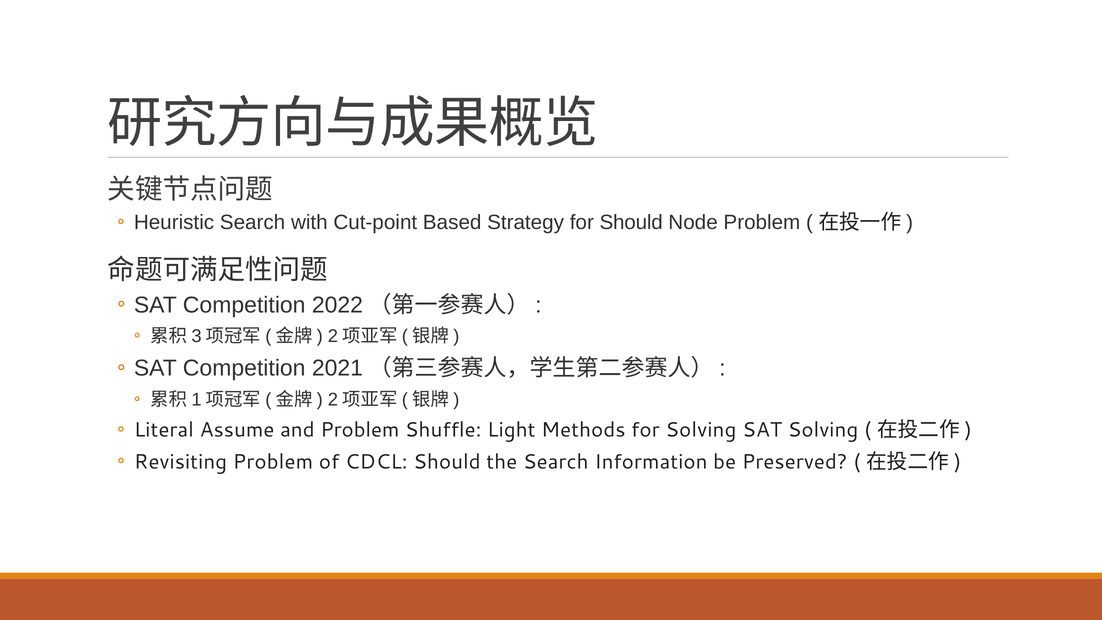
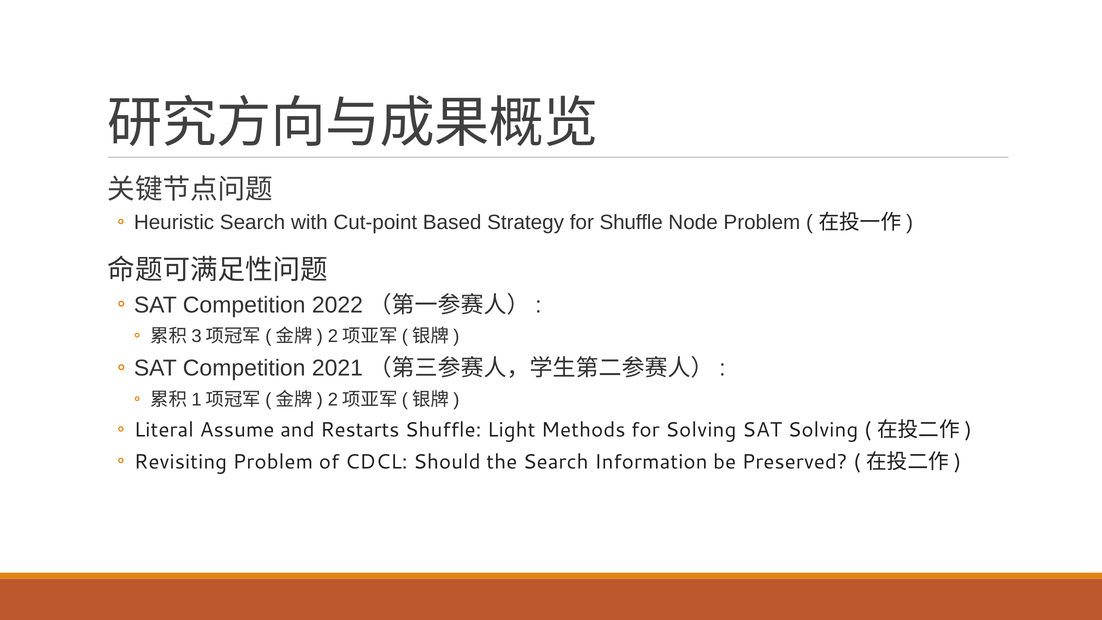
for Should: Should -> Shuffle (631, 222)
and Problem: Problem -> Restarts (360, 430)
